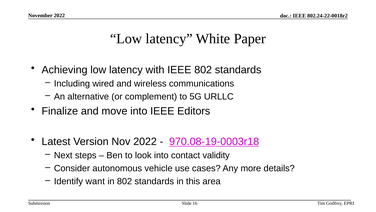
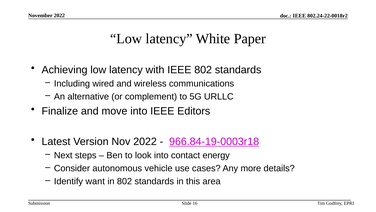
970.08-19-0003r18: 970.08-19-0003r18 -> 966.84-19-0003r18 (214, 141)
validity: validity -> energy (216, 155)
